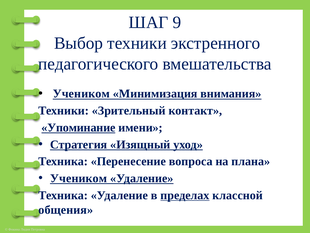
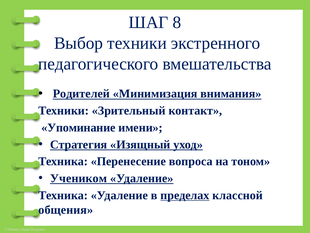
9: 9 -> 8 (177, 22)
Учеником: Учеником -> Родителей (81, 94)
Упоминание underline: present -> none (78, 127)
плана: плана -> тоном (251, 161)
